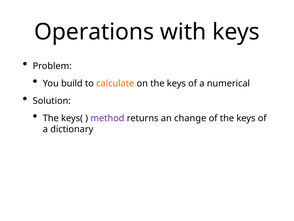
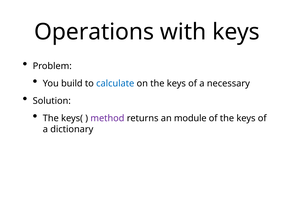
calculate colour: orange -> blue (115, 83)
numerical: numerical -> necessary (228, 83)
change: change -> module (190, 118)
